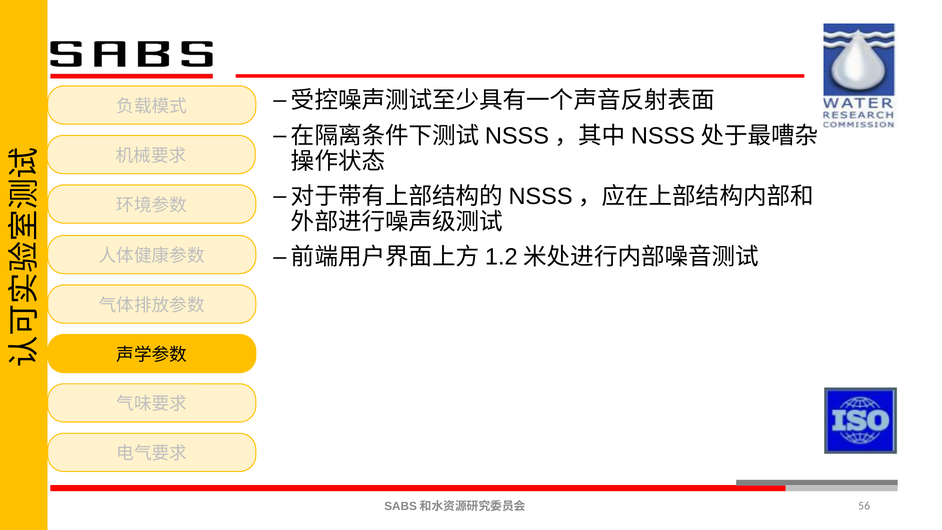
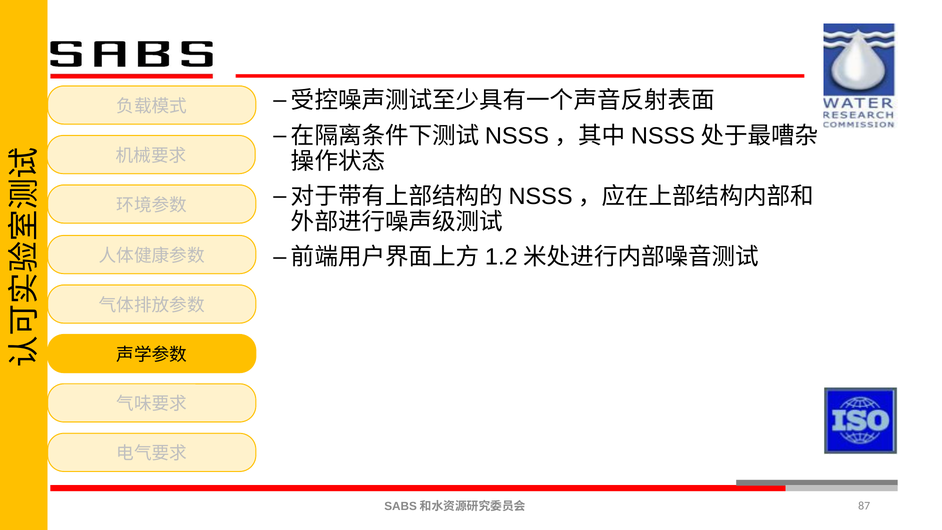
56: 56 -> 87 (864, 506)
